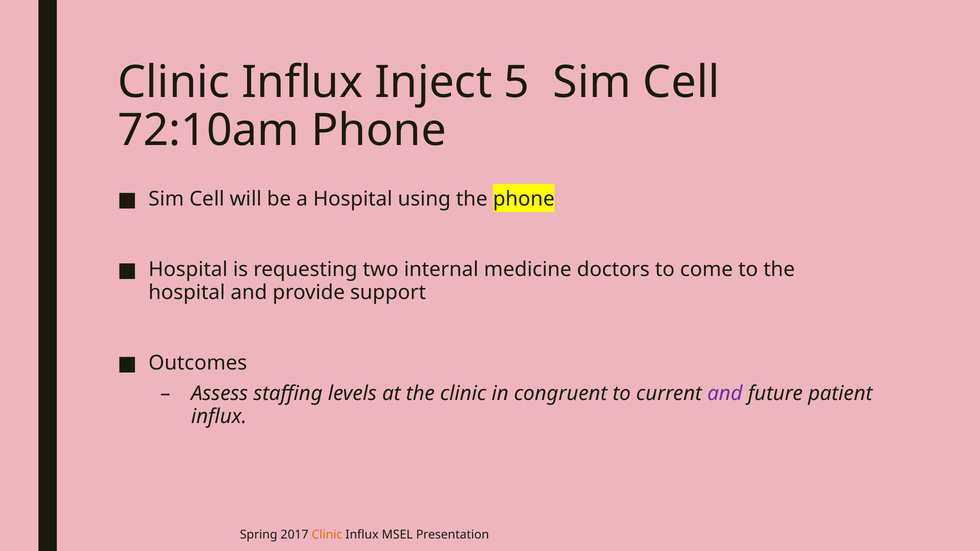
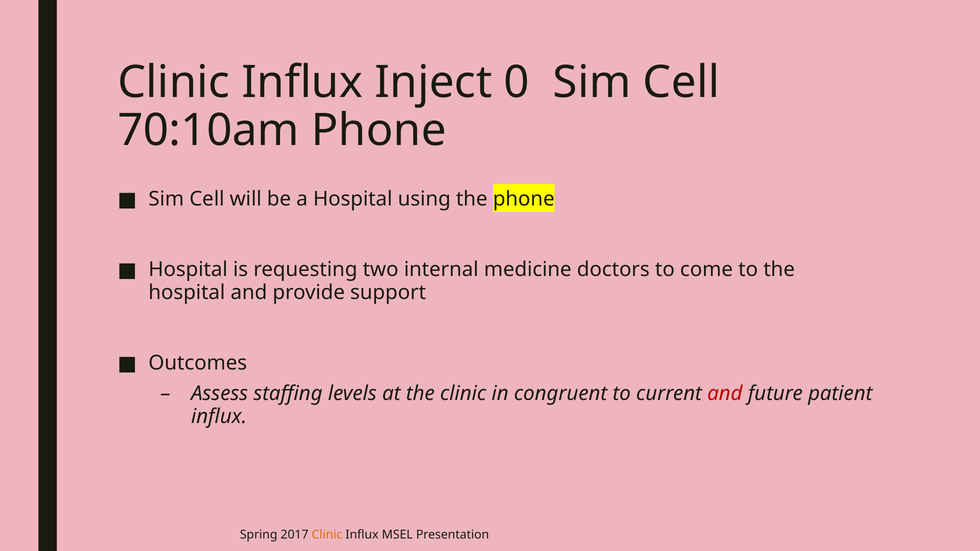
5: 5 -> 0 (517, 82)
72:10am: 72:10am -> 70:10am (209, 130)
and colour: purple -> red (725, 394)
